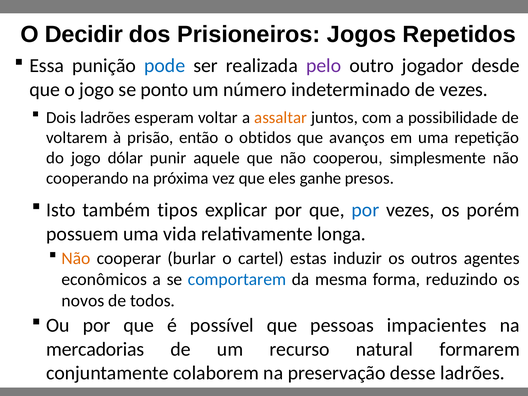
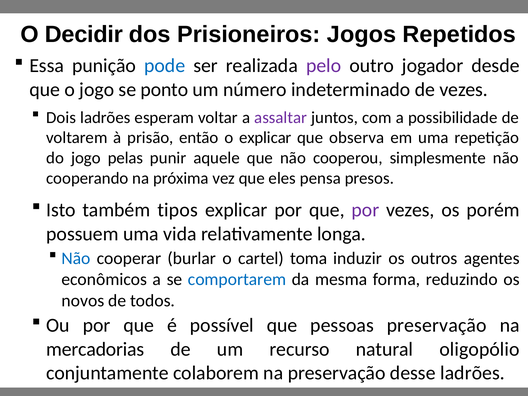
assaltar colour: orange -> purple (281, 117)
o obtidos: obtidos -> explicar (265, 138)
avanços: avanços -> observa (357, 138)
dólar: dólar -> pelas (125, 158)
ganhe: ganhe -> pensa (320, 178)
por colour: blue -> purple (365, 210)
Não colour: orange -> blue (76, 258)
estas: estas -> toma (309, 258)
pessoas impacientes: impacientes -> preservação (437, 325)
formarem: formarem -> oligopólio (480, 349)
